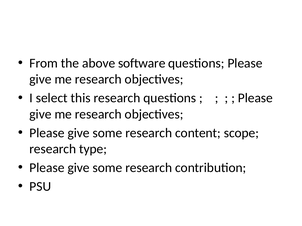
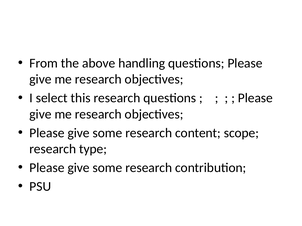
software: software -> handling (142, 63)
